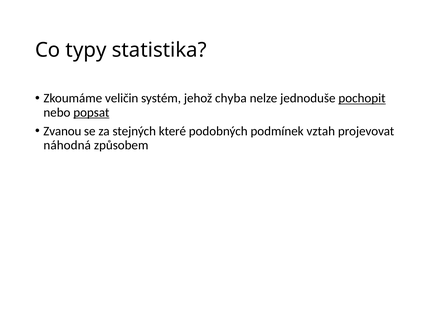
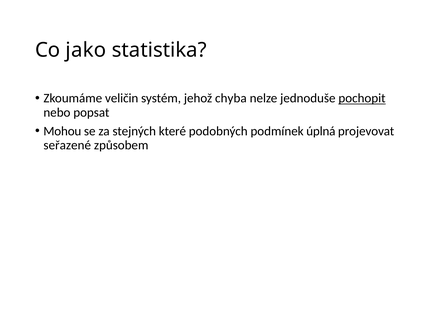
typy: typy -> jako (86, 50)
popsat underline: present -> none (91, 112)
Zvanou: Zvanou -> Mohou (62, 131)
vztah: vztah -> úplná (321, 131)
náhodná: náhodná -> seřazené (67, 145)
